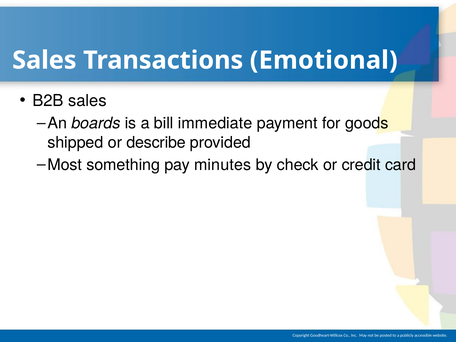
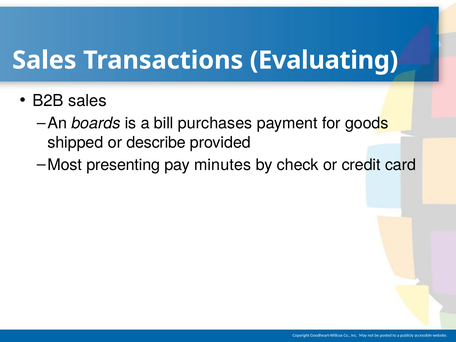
Emotional: Emotional -> Evaluating (324, 60)
immediate: immediate -> purchases (215, 123)
something: something -> presenting (123, 165)
